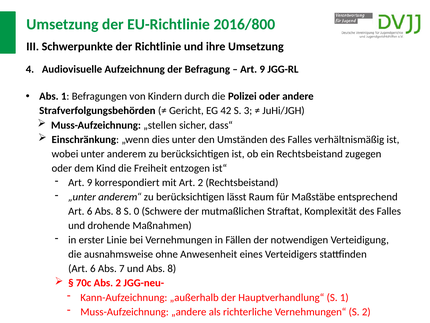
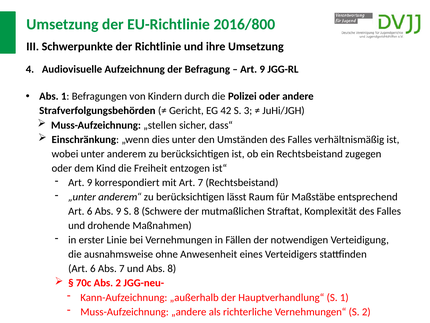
Art 2: 2 -> 7 (200, 182)
6 Abs 8: 8 -> 9 (119, 211)
S 0: 0 -> 8 (136, 211)
